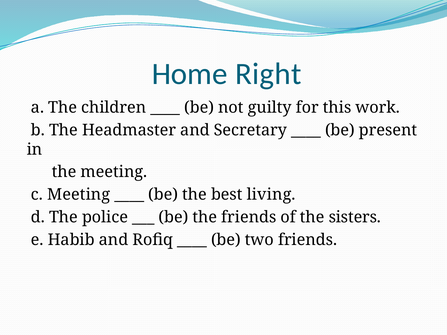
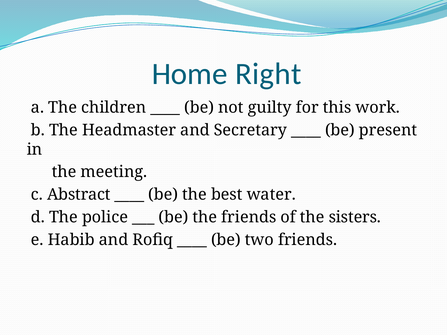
c Meeting: Meeting -> Abstract (79, 195)
living: living -> water (271, 195)
